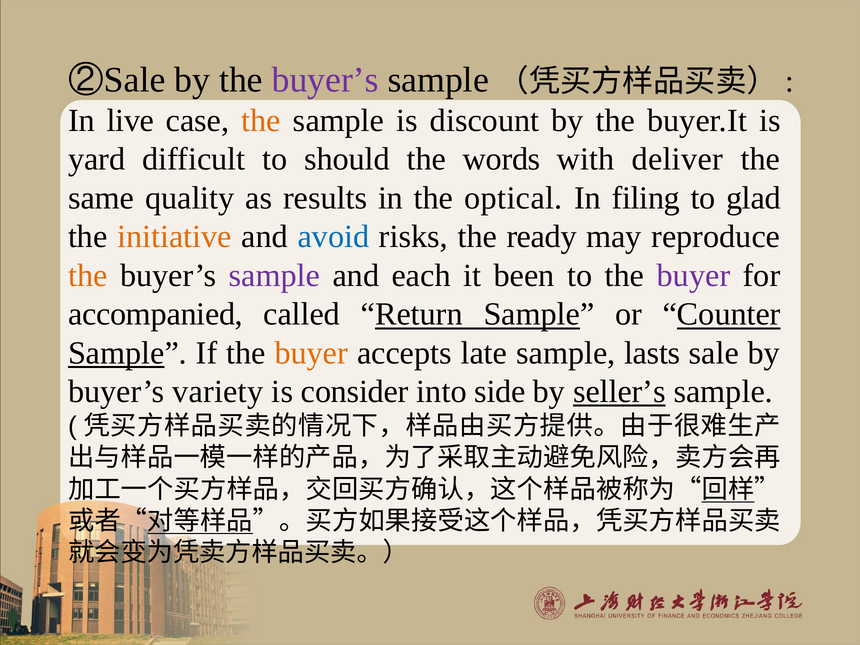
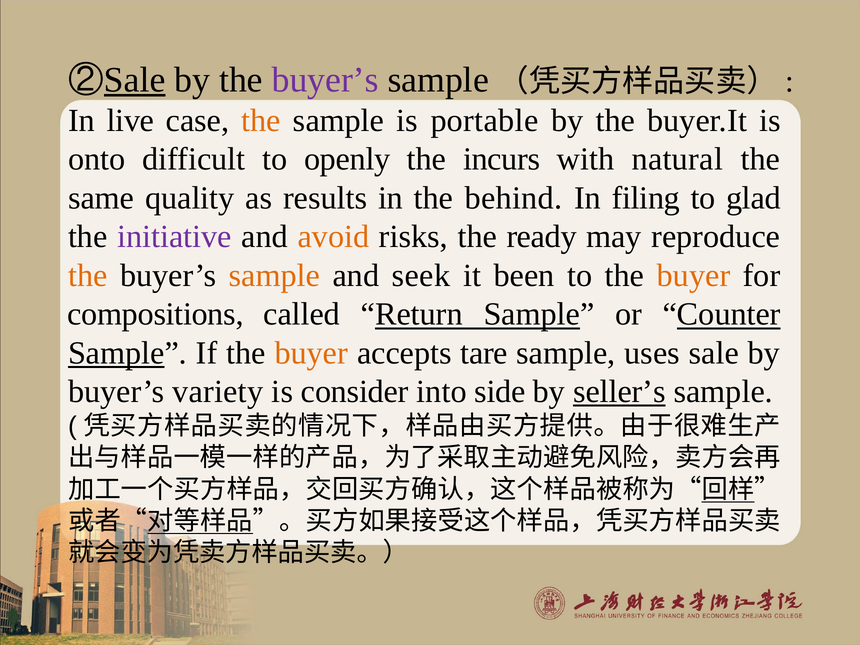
Sale underline: none -> present (135, 80)
discount: discount -> portable (484, 120)
yard: yard -> onto (97, 159)
should: should -> openly (347, 159)
words: words -> incurs (502, 159)
deliver: deliver -> natural (677, 159)
optical: optical -> behind (513, 198)
initiative colour: orange -> purple (174, 237)
avoid colour: blue -> orange (333, 237)
sample colour: purple -> orange (274, 275)
each: each -> seek (421, 275)
buyer colour: purple -> orange (694, 275)
accompanied: accompanied -> compositions (156, 314)
late: late -> tare (484, 353)
lasts: lasts -> uses (652, 353)
